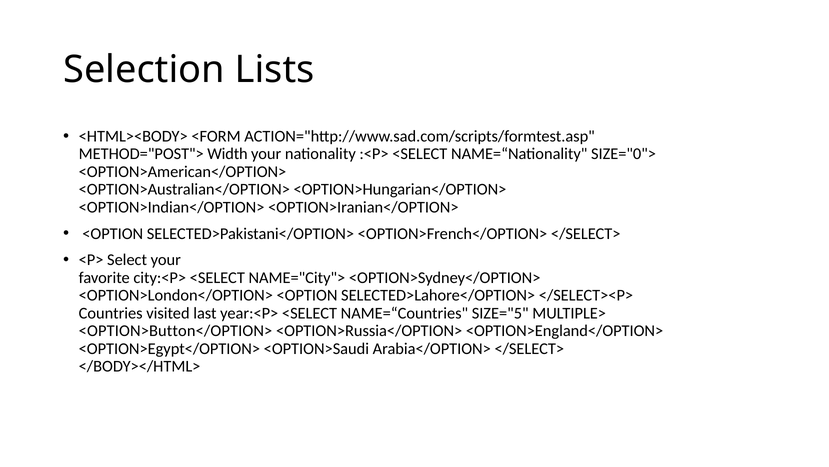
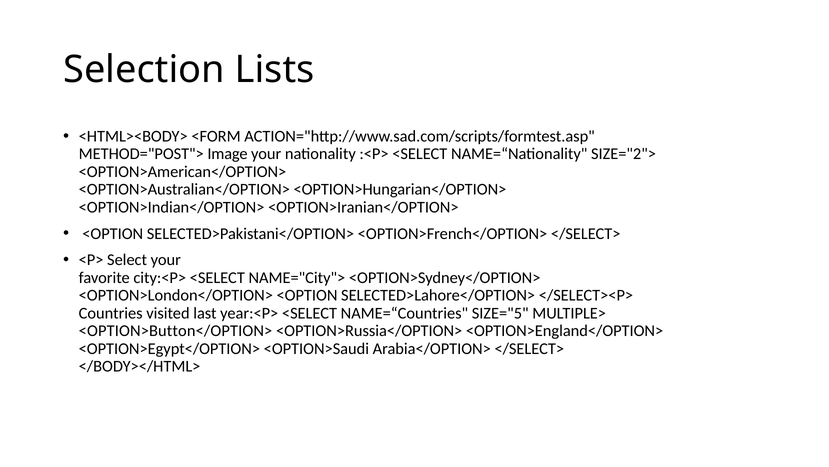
Width: Width -> Image (228, 154)
SIZE="0">: SIZE="0"> -> SIZE="2"> (624, 154)
